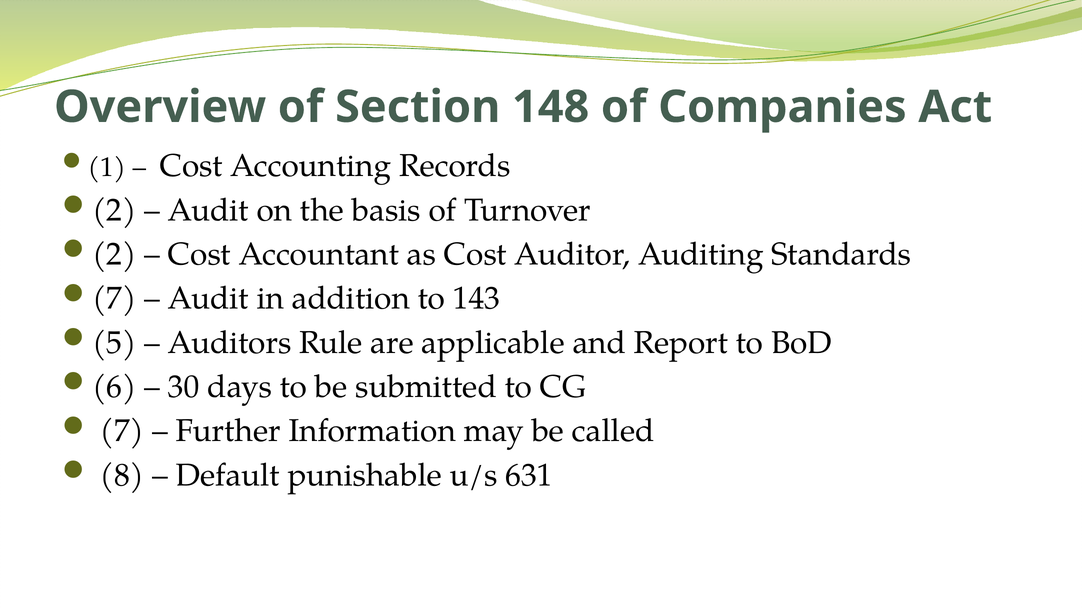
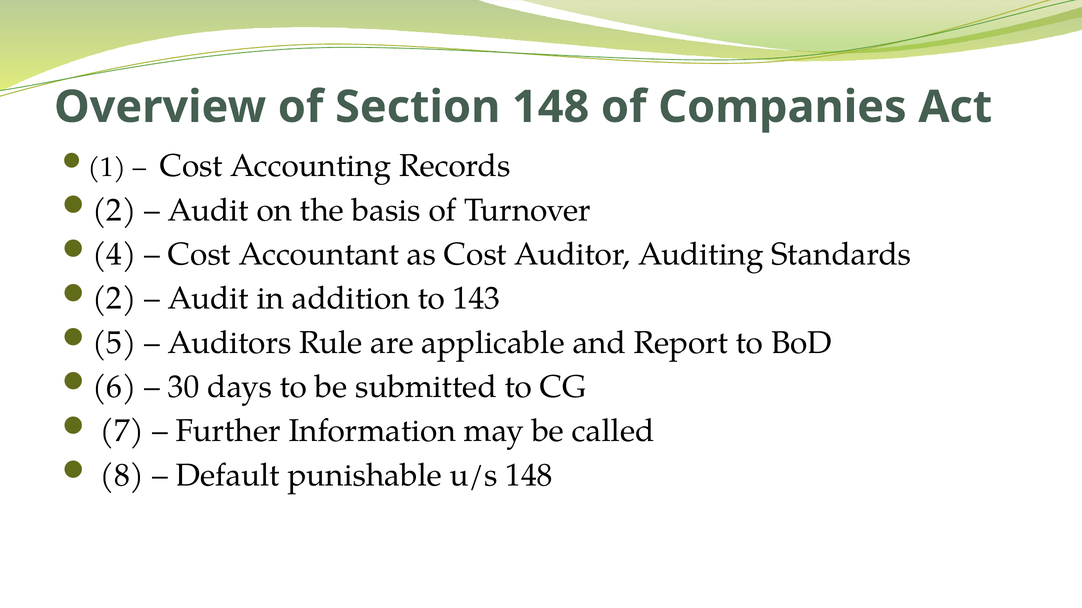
2: 2 -> 4 (114, 255)
7: 7 -> 2 (114, 299)
u/s 631: 631 -> 148 (529, 476)
